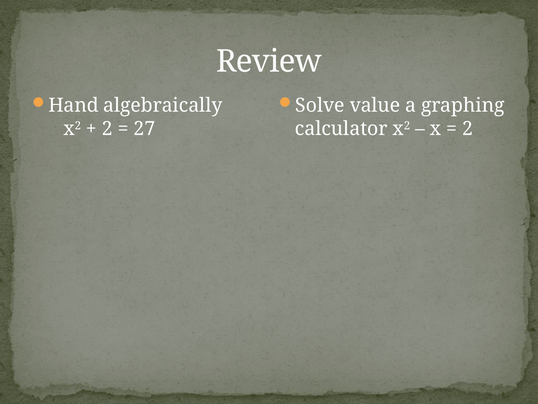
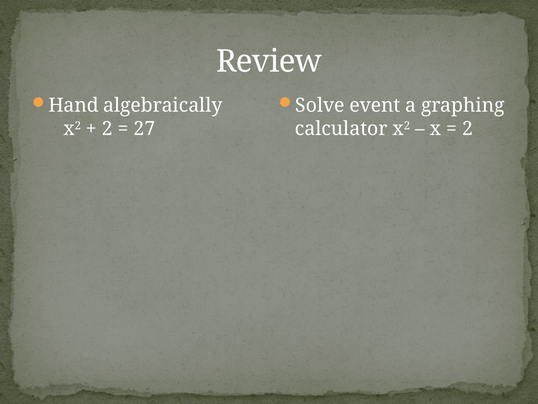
value: value -> event (375, 105)
